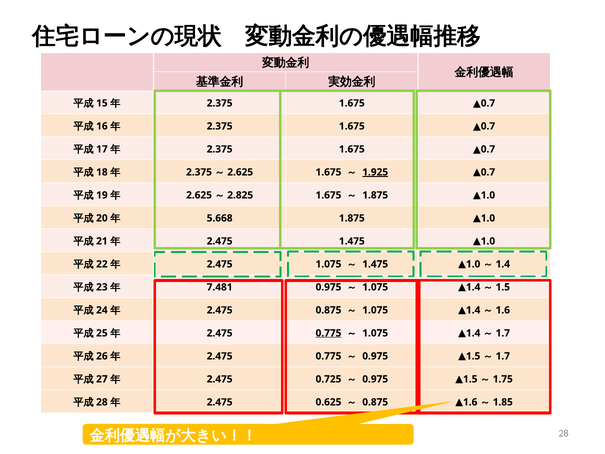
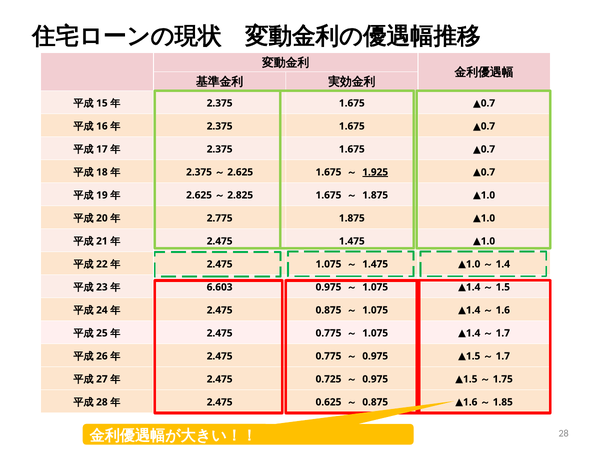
5.668: 5.668 -> 2.775 (220, 218)
7.481: 7.481 -> 6.603 (220, 287)
0.775 underline: present -> none (328, 333)
